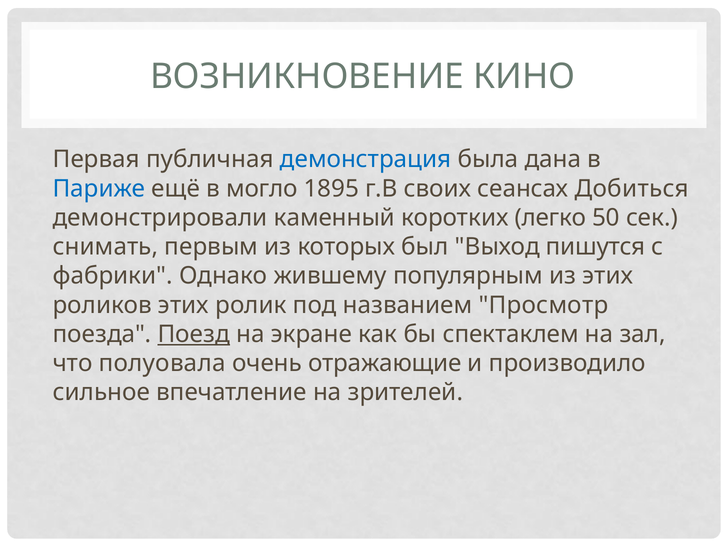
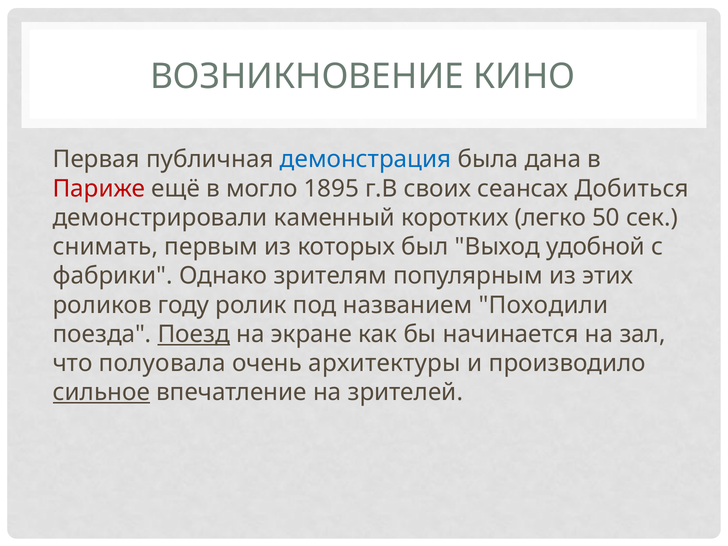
Париже colour: blue -> red (99, 189)
пишутся: пишутся -> удобной (596, 247)
жившему: жившему -> зрителям (330, 276)
роликов этих: этих -> году (184, 305)
Просмотр: Просмотр -> Походили (544, 305)
спектаклем: спектаклем -> начинается (511, 334)
отражающие: отражающие -> архитектуры (385, 363)
сильное underline: none -> present (101, 392)
